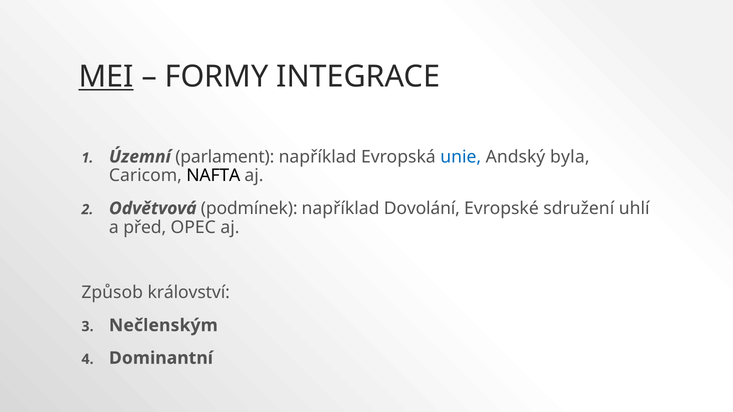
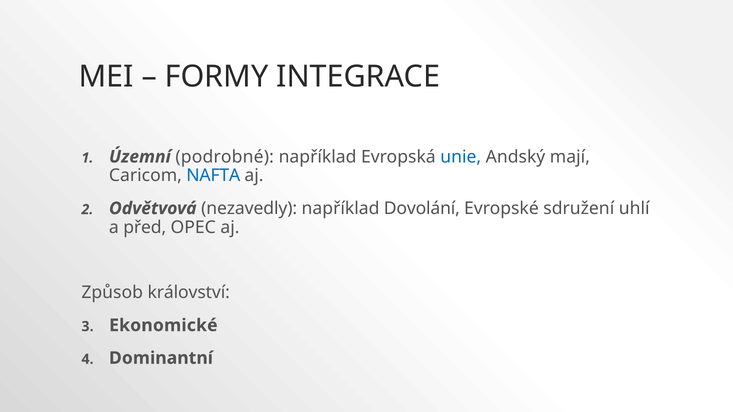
MEI underline: present -> none (106, 77)
parlament: parlament -> podrobné (225, 157)
byla: byla -> mají (570, 157)
NAFTA colour: black -> blue (213, 176)
podmínek: podmínek -> nezavedly (249, 209)
Nečlenským: Nečlenským -> Ekonomické (163, 326)
